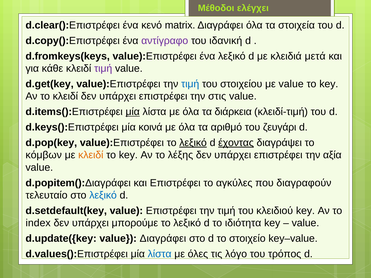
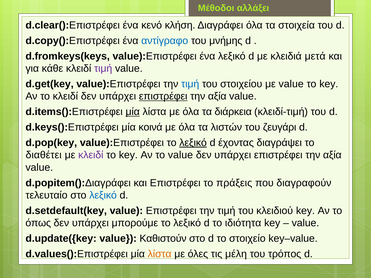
ελέγχει: ελέγχει -> αλλάξει (253, 8)
matrix: matrix -> κλήση (180, 25)
αντίγραφο colour: purple -> blue (165, 41)
ιδανική: ιδανική -> μνήμης (226, 41)
επιστρέφει underline: none -> present (163, 96)
στις: στις -> αξία (217, 96)
αριθμό: αριθμό -> λιστών (226, 127)
έχοντας underline: present -> none (236, 143)
κόμβων: κόμβων -> διαθέτει (44, 155)
κλειδί colour: orange -> purple (91, 155)
το λέξης: λέξης -> value (180, 155)
αγκύλες: αγκύλες -> πράξεις (234, 183)
index: index -> όπως (38, 223)
value Διαγράφει: Διαγράφει -> Καθιστούν (163, 239)
λίστα colour: blue -> orange (160, 254)
λόγο: λόγο -> μέλη (236, 254)
